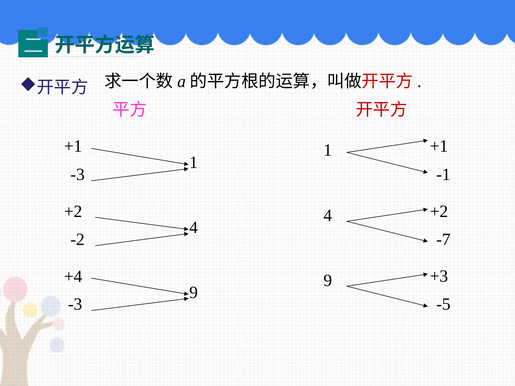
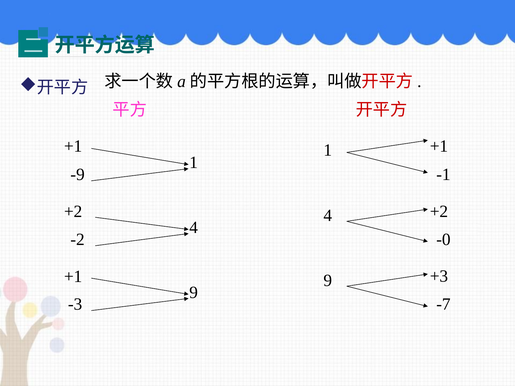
-3: -3 -> -9 (78, 175)
-7: -7 -> -0 (443, 240)
+4: +4 -> +1 (73, 277)
-5: -5 -> -7 (443, 304)
